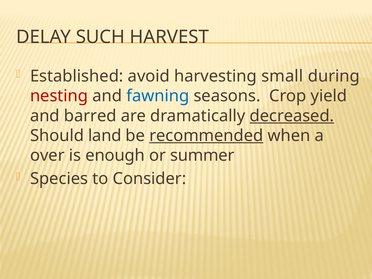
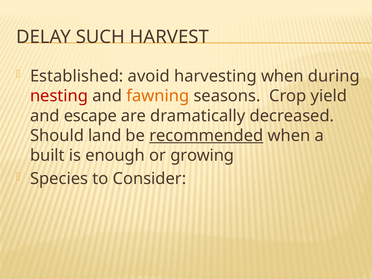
harvesting small: small -> when (282, 76)
fawning colour: blue -> orange (158, 96)
barred: barred -> escape (90, 116)
decreased underline: present -> none (292, 116)
over: over -> built (47, 156)
summer: summer -> growing (202, 156)
